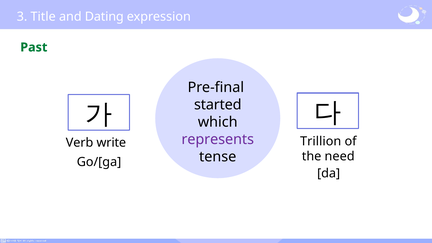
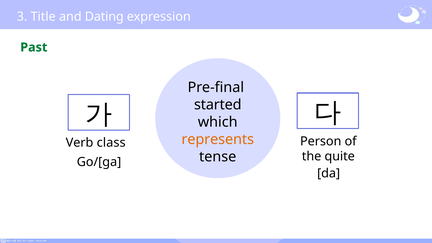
represents colour: purple -> orange (218, 139)
Trillion: Trillion -> Person (321, 141)
write: write -> class (111, 143)
need: need -> quite (340, 156)
